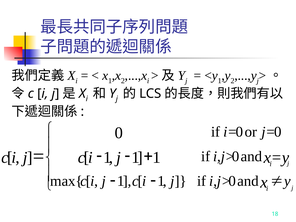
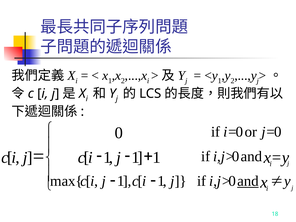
and underline: none -> present (248, 181)
